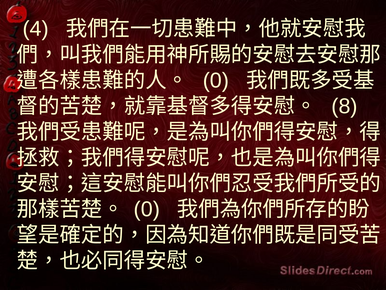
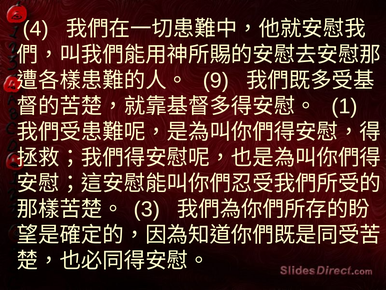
0: 0 -> 9 (216, 80)
8: 8 -> 1 (344, 106)
0: 0 -> 3 (147, 209)
